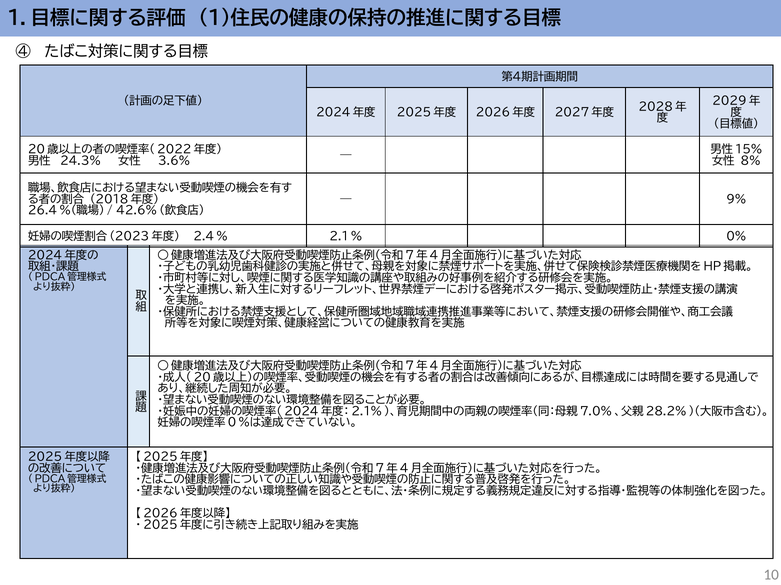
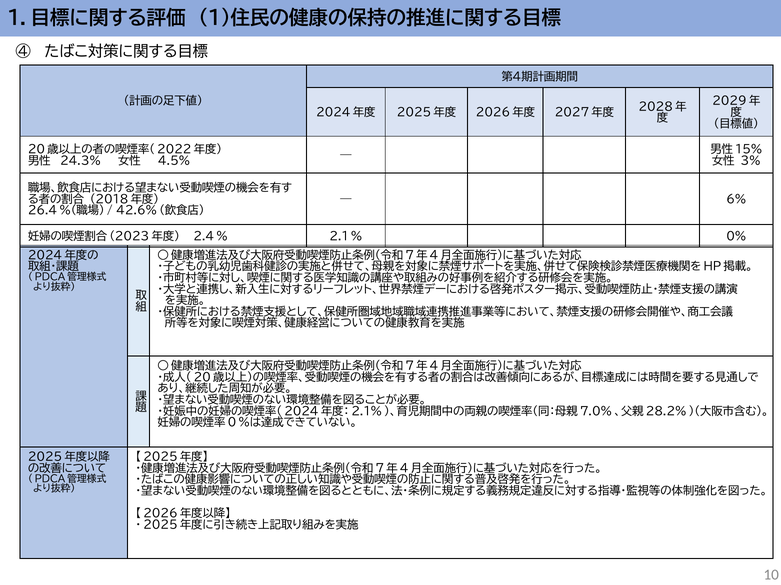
3.6%: 3.6% -> 4.5% (174, 161)
8%: 8% -> 3% (751, 161)
9%: 9% -> 6% (736, 200)
